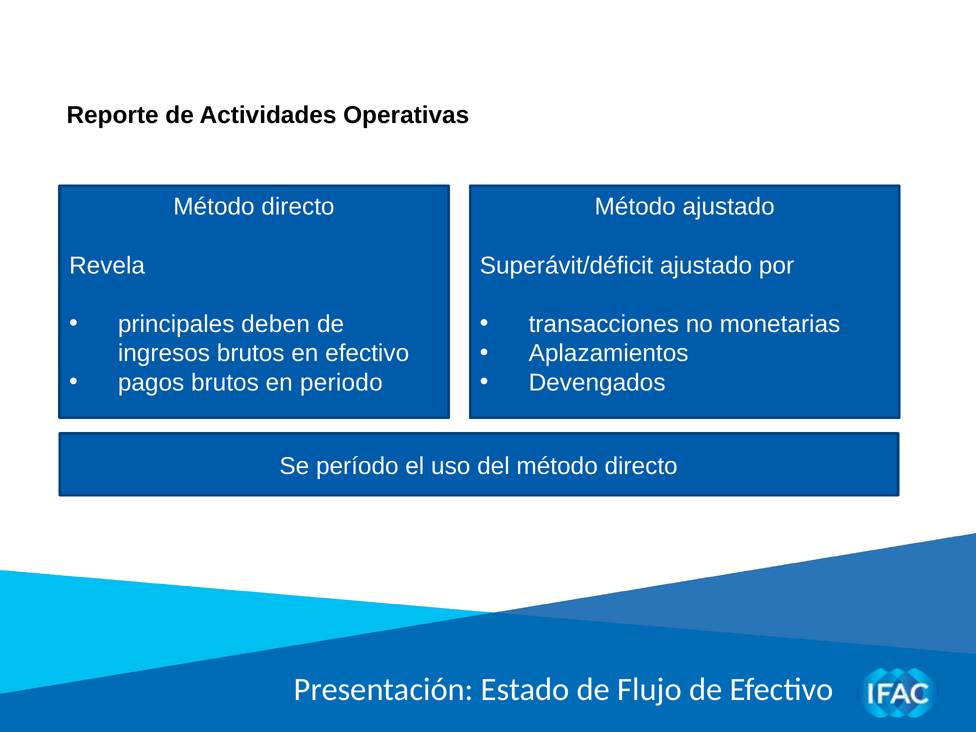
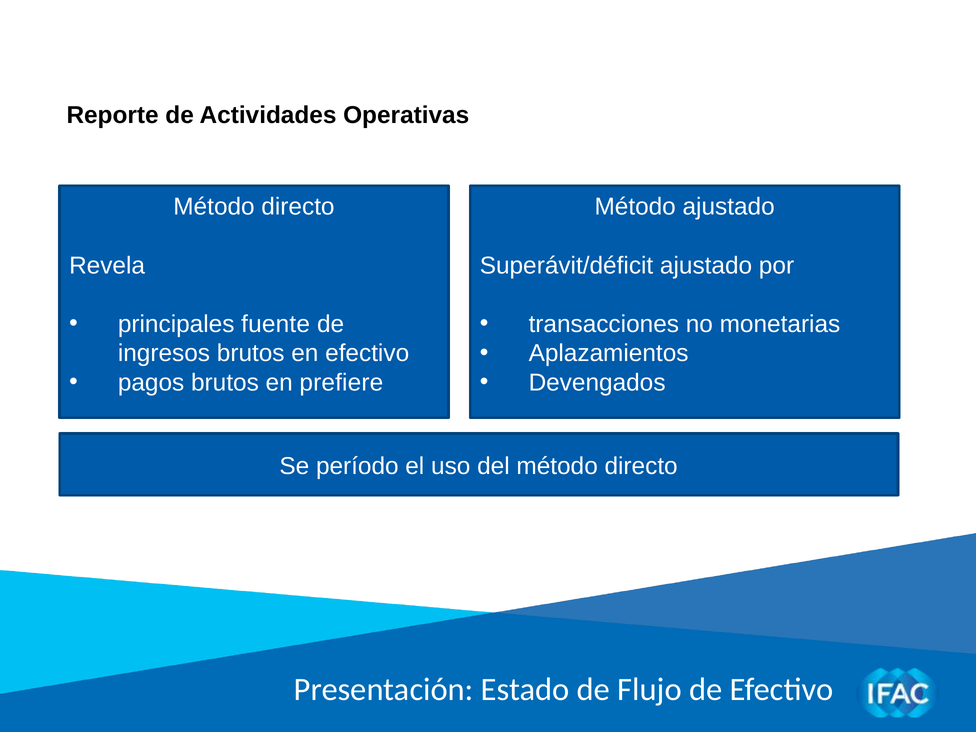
deben: deben -> fuente (276, 324)
periodo: periodo -> prefiere (341, 383)
